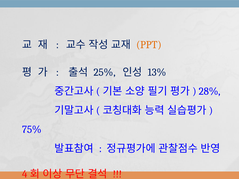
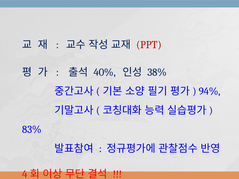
PPT colour: orange -> red (149, 45)
25%: 25% -> 40% (105, 72)
13%: 13% -> 38% (157, 72)
28%: 28% -> 94% (210, 91)
75%: 75% -> 83% (32, 130)
